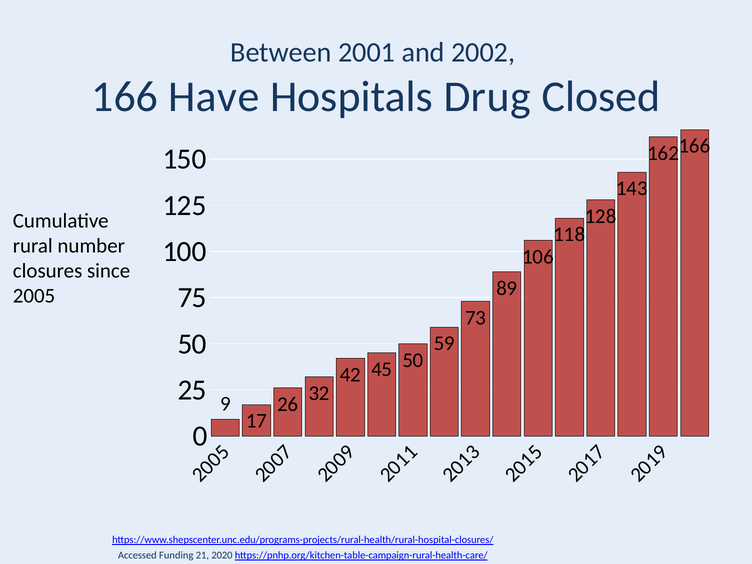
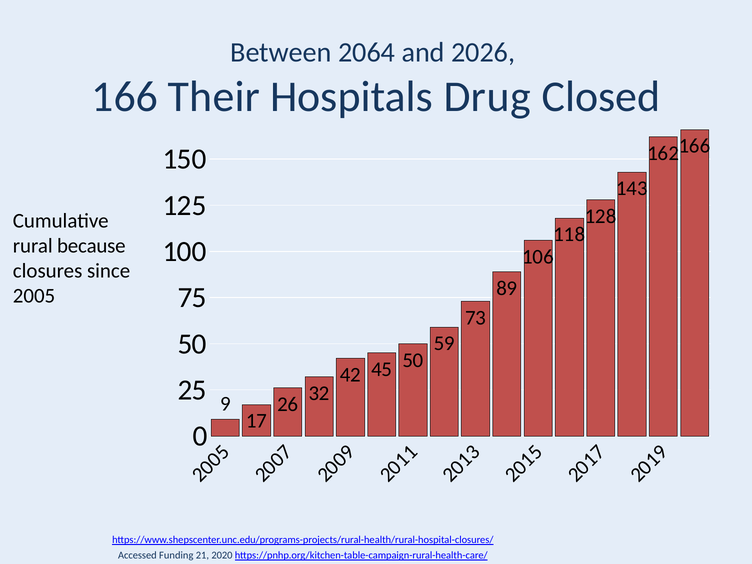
2001: 2001 -> 2064 (367, 53)
2002: 2002 -> 2026 (483, 53)
Have: Have -> Their (214, 97)
number: number -> because (91, 246)
